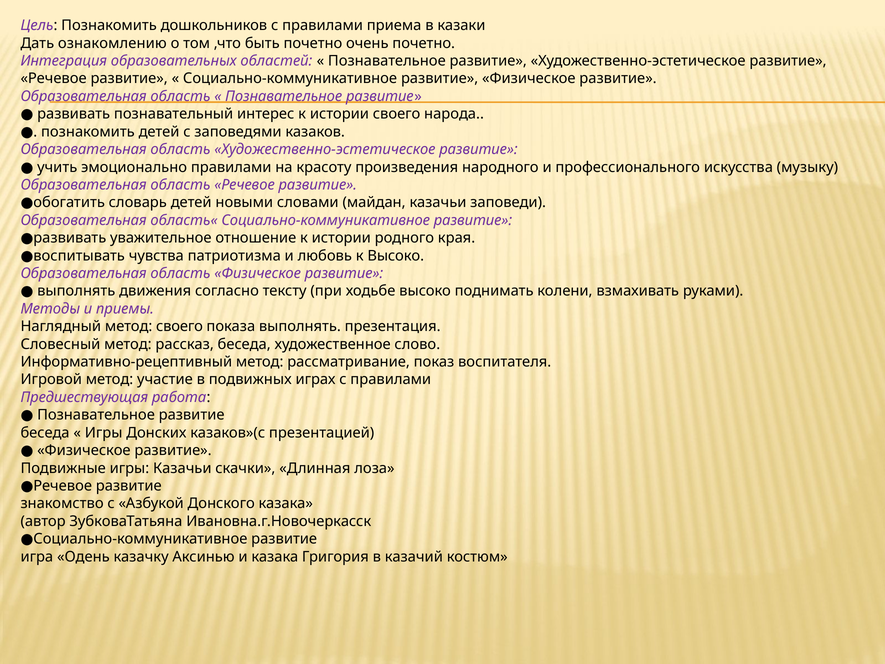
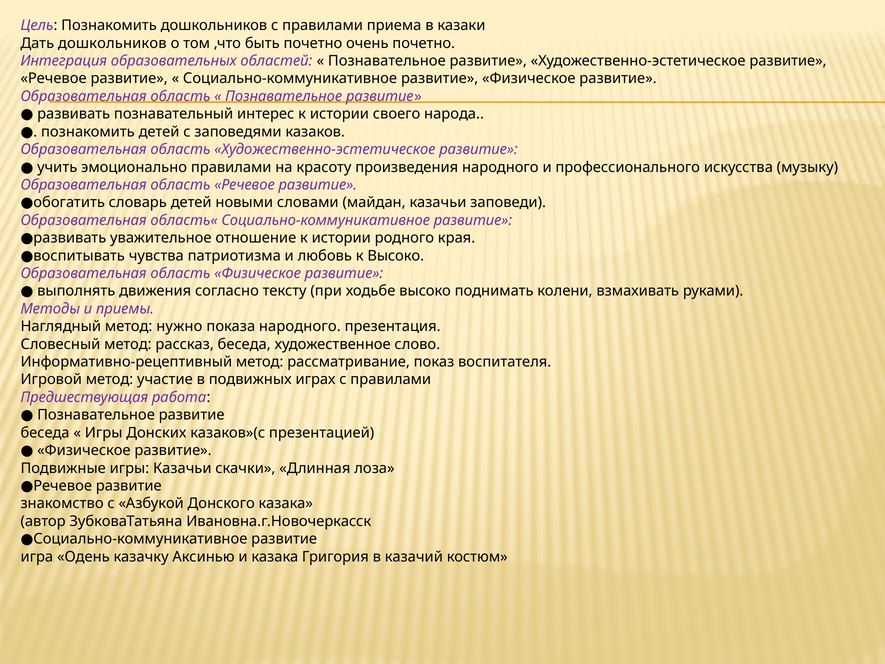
Дать ознакомлению: ознакомлению -> дошкольников (112, 43)
метод своего: своего -> нужно (179, 326)
показа выполнять: выполнять -> народного (300, 326)
